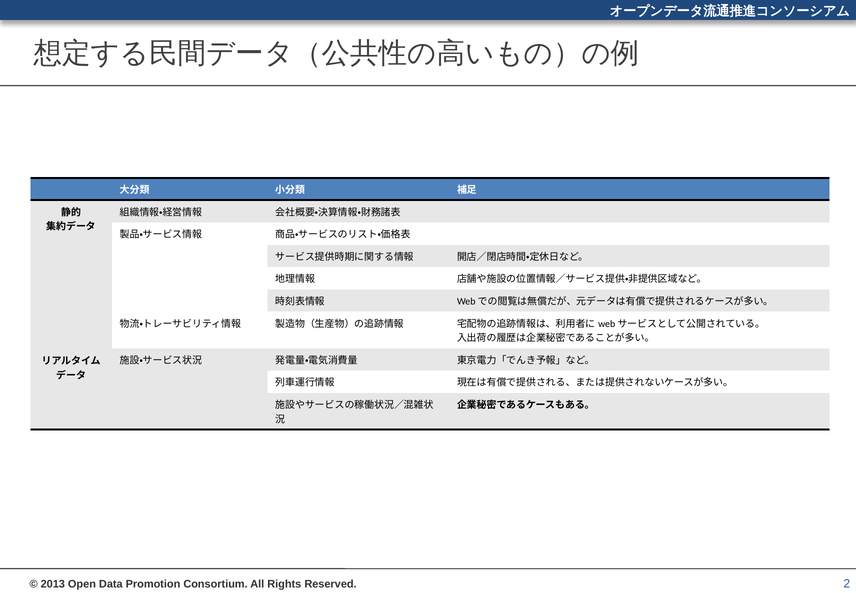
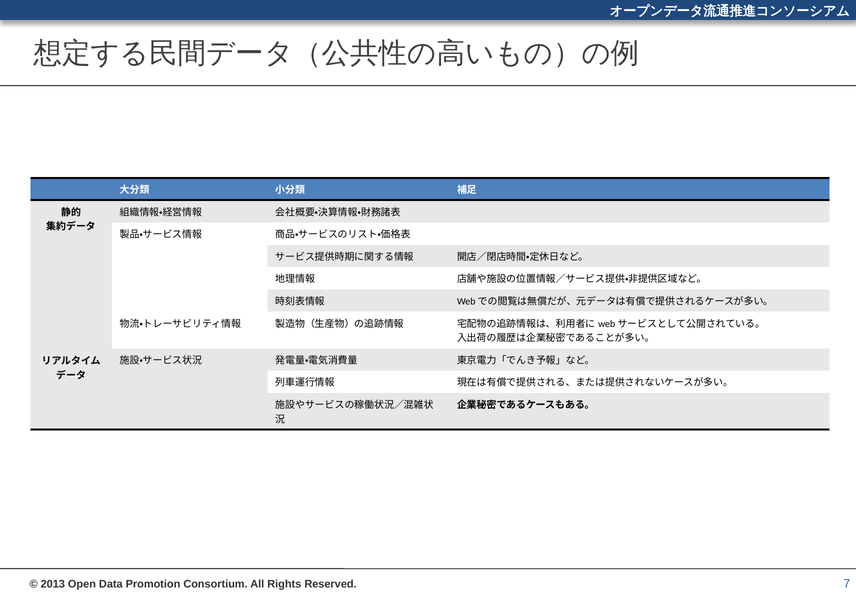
2: 2 -> 7 (847, 583)
